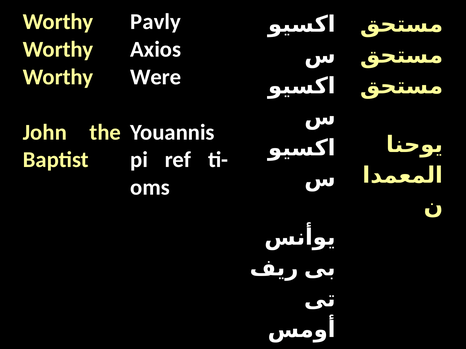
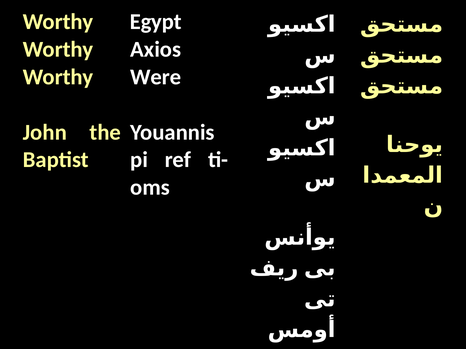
Pavly: Pavly -> Egypt (156, 22)
